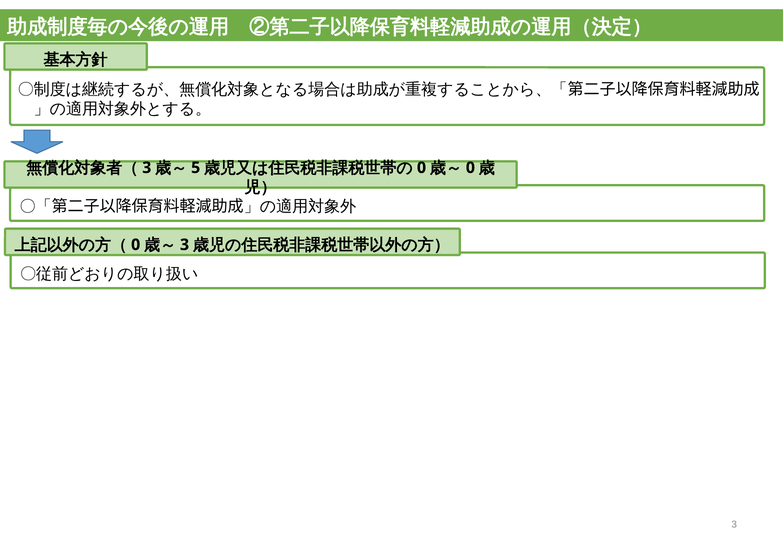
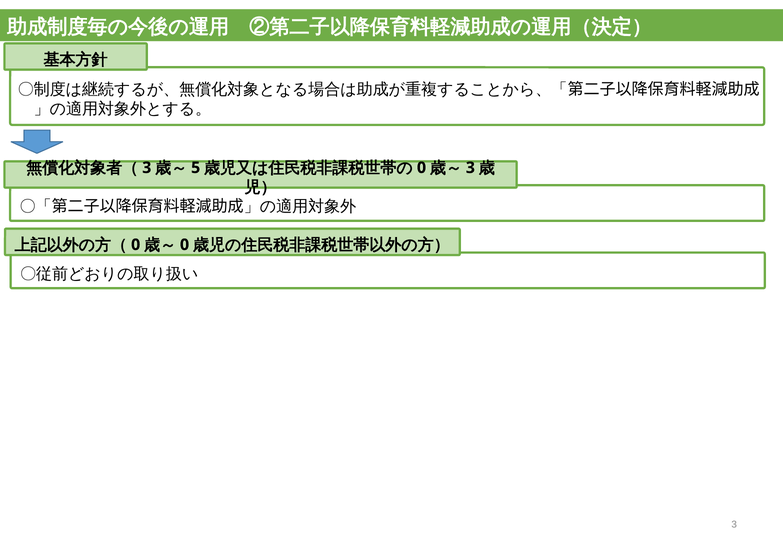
0: 0 -> 3 (470, 168)
3: 3 -> 0 (185, 245)
